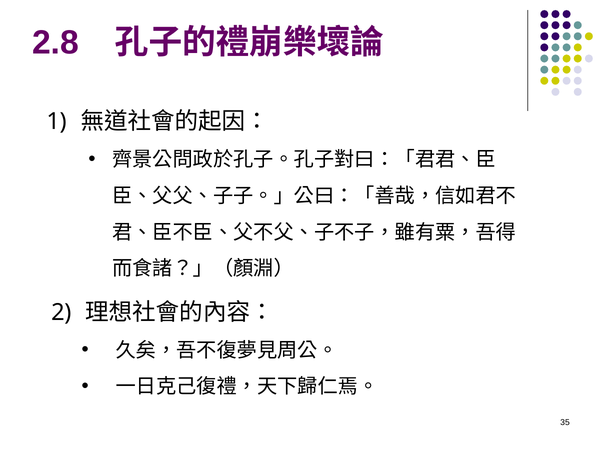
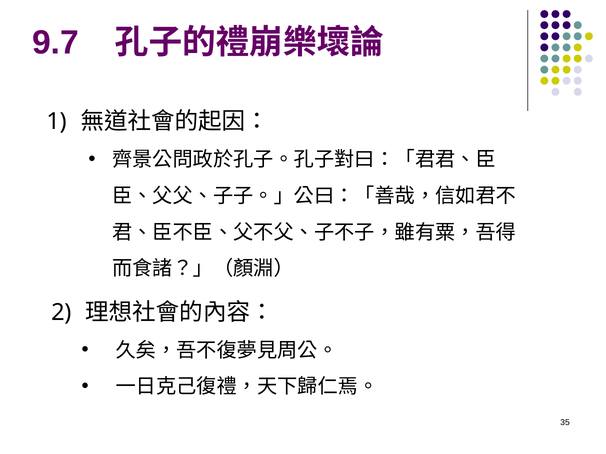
2.8: 2.8 -> 9.7 (56, 43)
